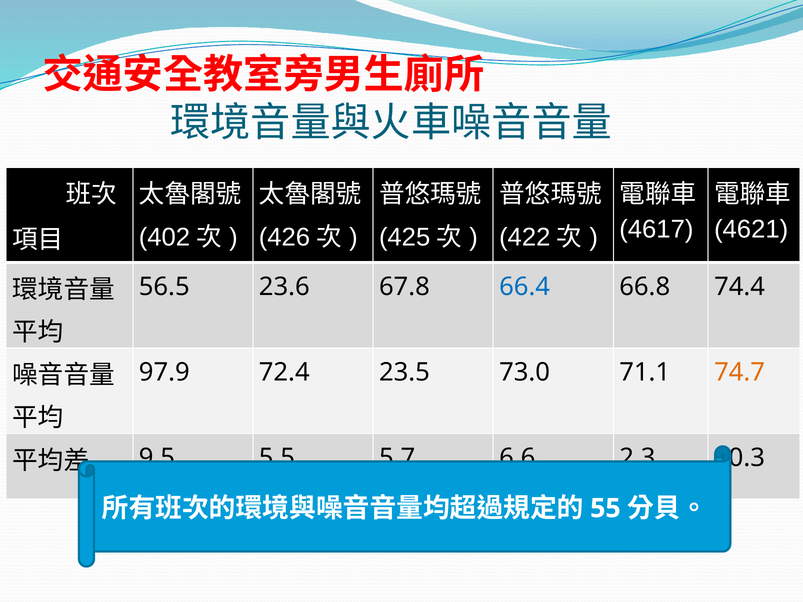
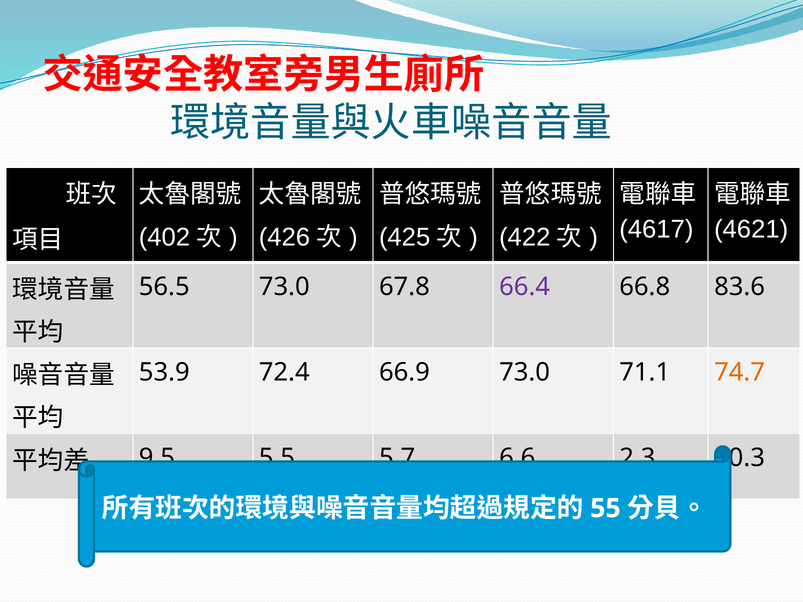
56.5 23.6: 23.6 -> 73.0 (284, 287)
66.4 colour: blue -> purple (525, 287)
74.4: 74.4 -> 83.6 (740, 287)
97.9: 97.9 -> 53.9 (164, 373)
23.5: 23.5 -> 66.9 (404, 373)
